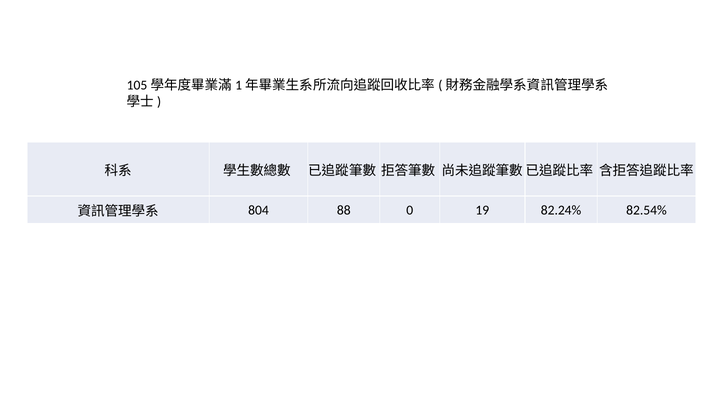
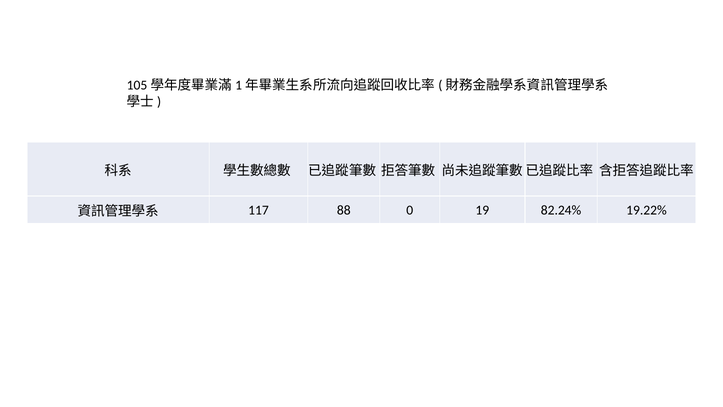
804: 804 -> 117 (259, 210)
82.54%: 82.54% -> 19.22% (646, 210)
